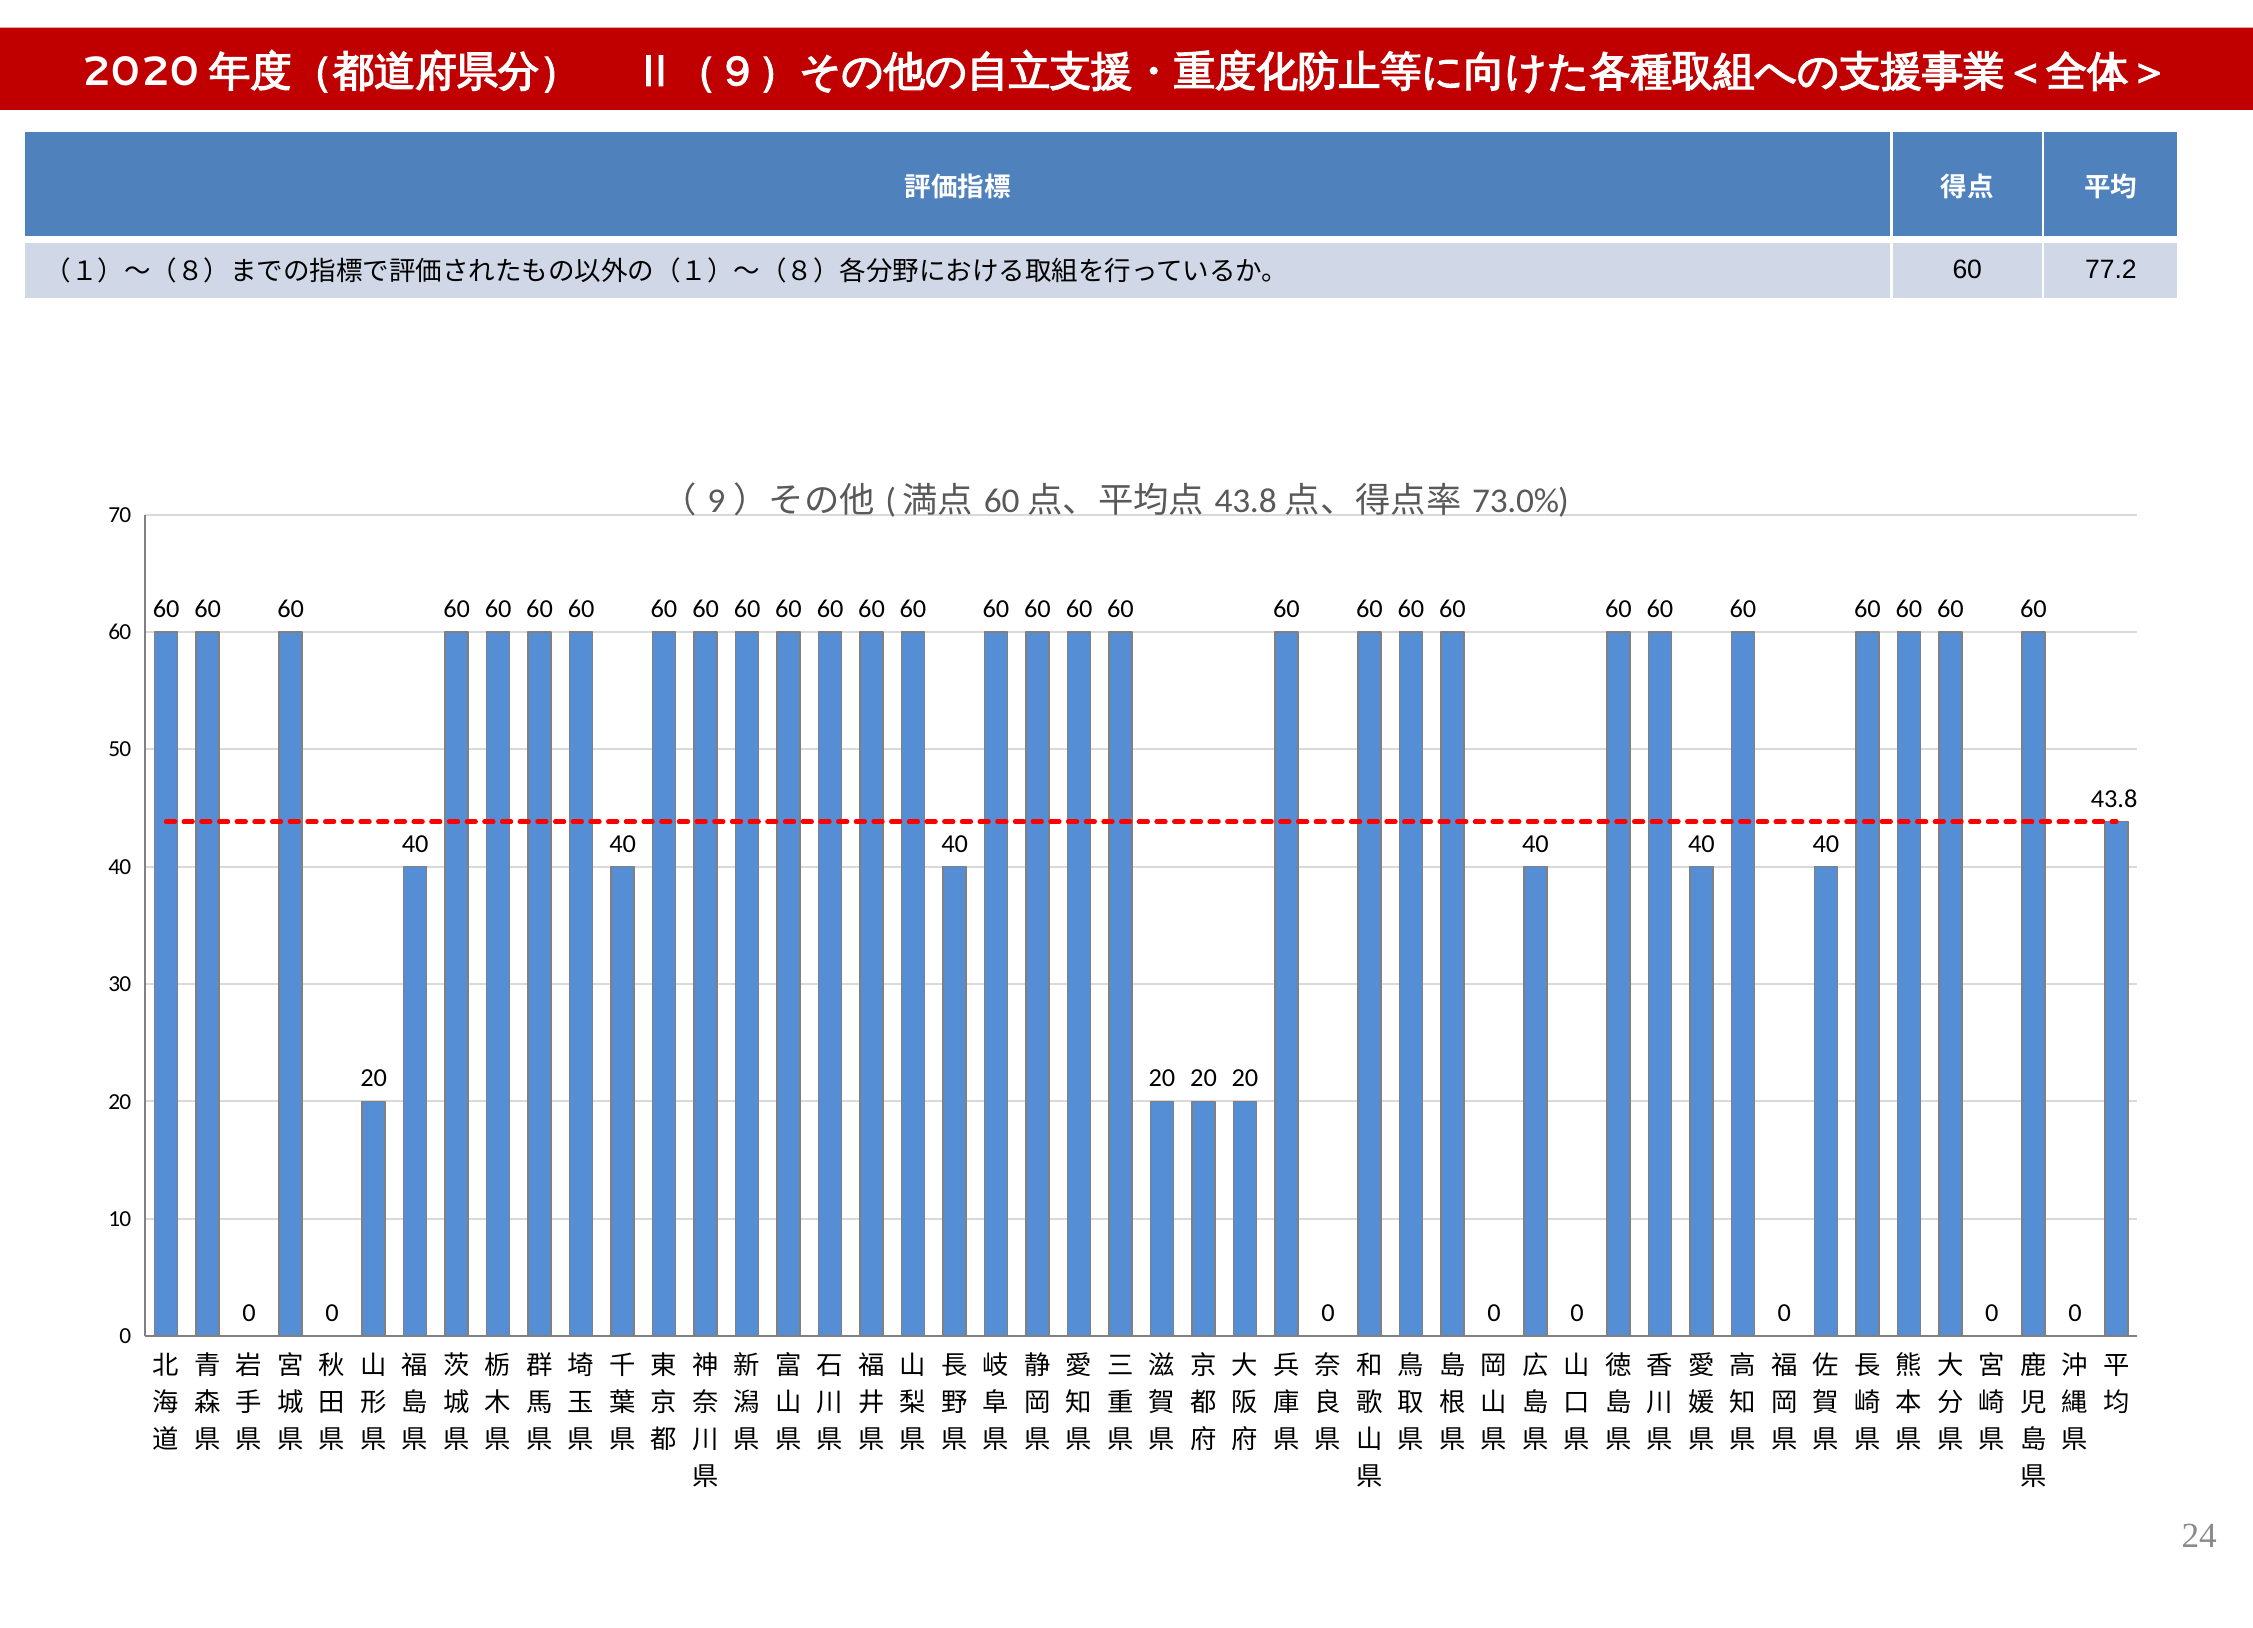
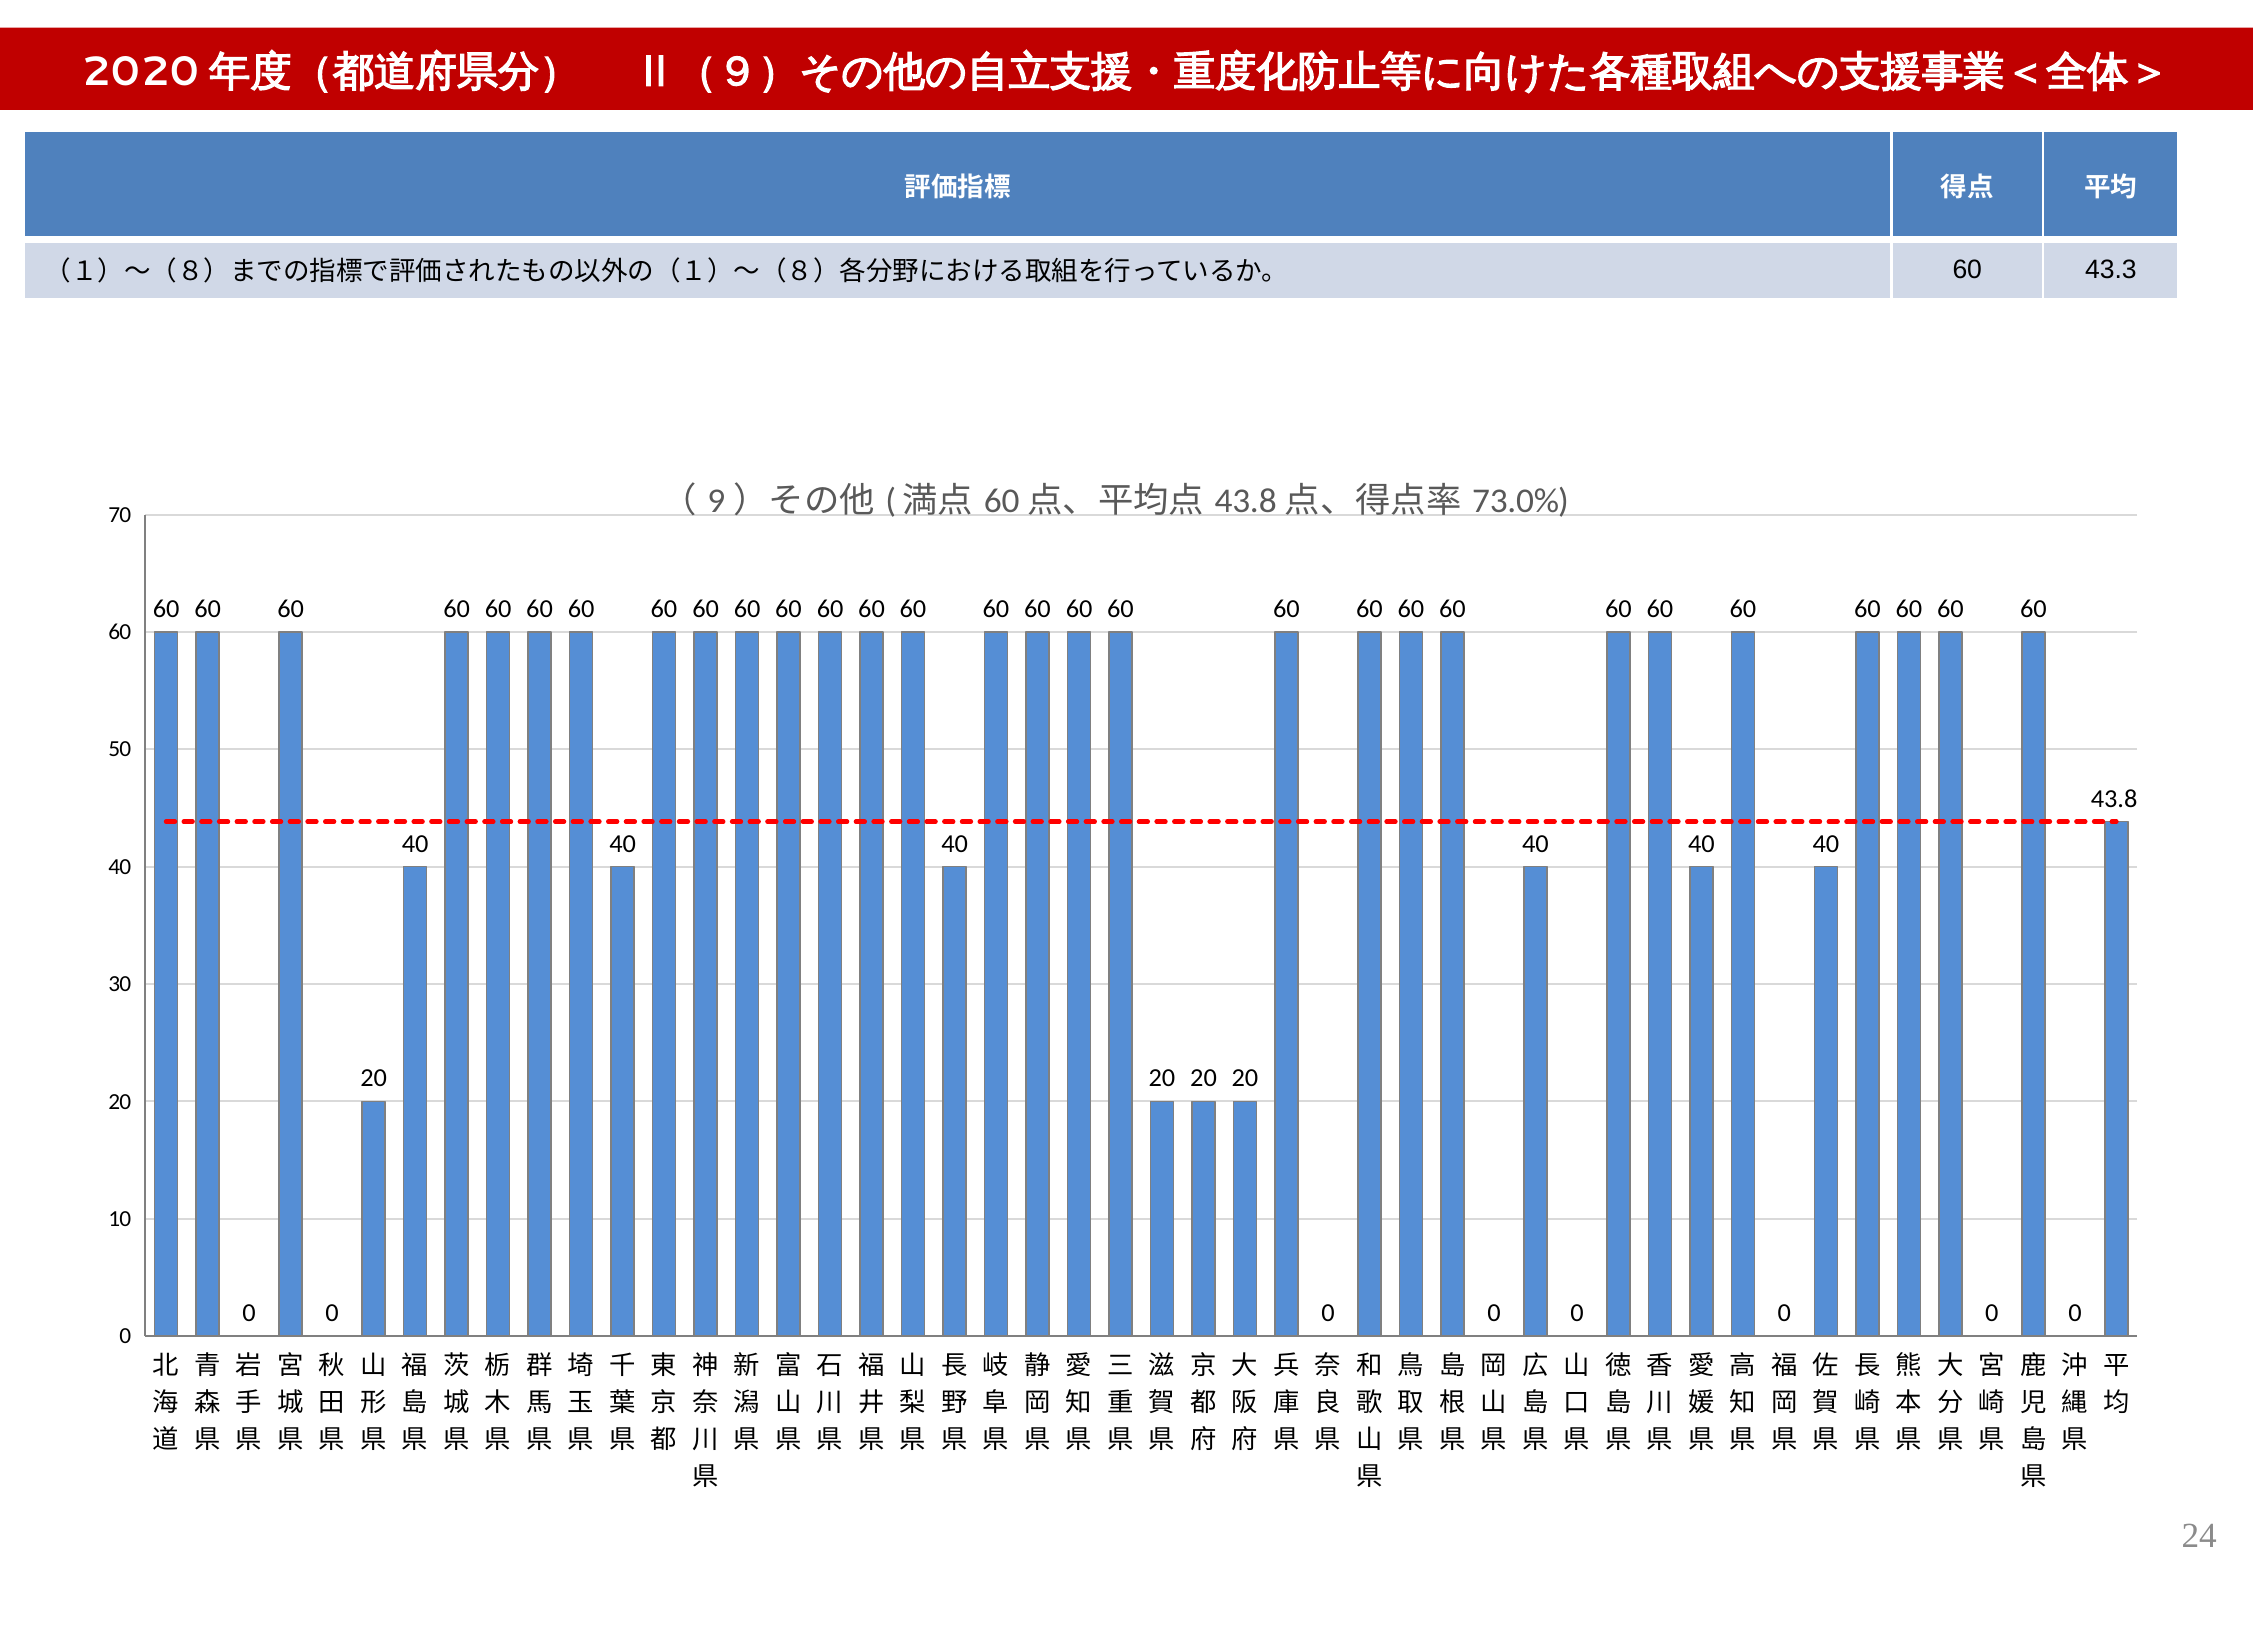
77.2: 77.2 -> 43.3 (2111, 270)
